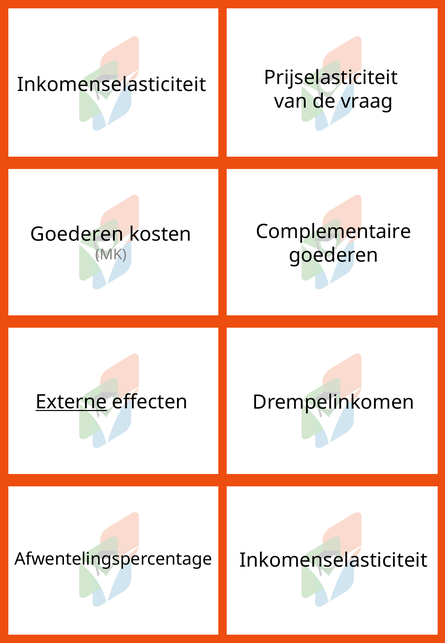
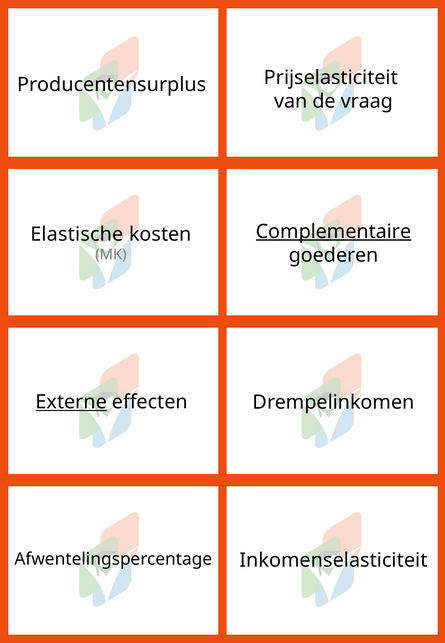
Inkomenselasticiteit: Inkomenselasticiteit -> Producentensurplus (112, 85)
Complementaire underline: none -> present (334, 231)
Goederen: Goederen -> Elastische (77, 234)
